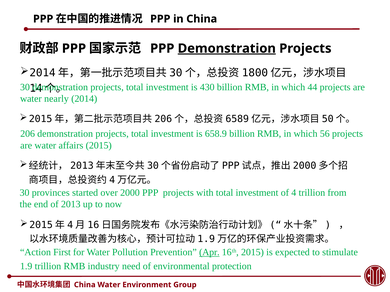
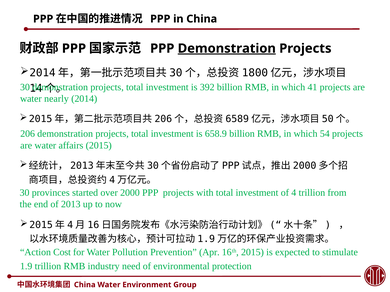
430: 430 -> 392 (207, 87)
44: 44 -> 41 (312, 87)
56: 56 -> 54 (325, 134)
First: First -> Cost (62, 253)
Apr underline: present -> none (209, 253)
